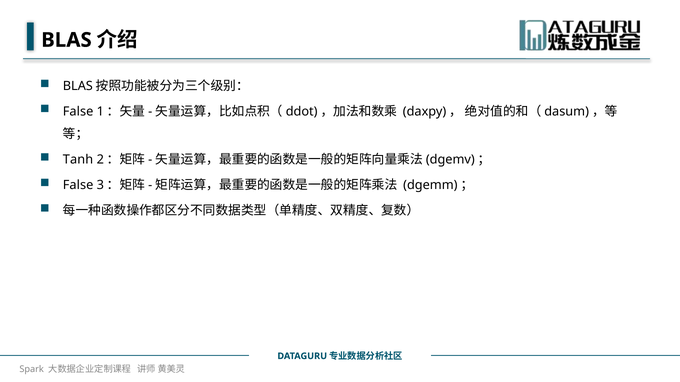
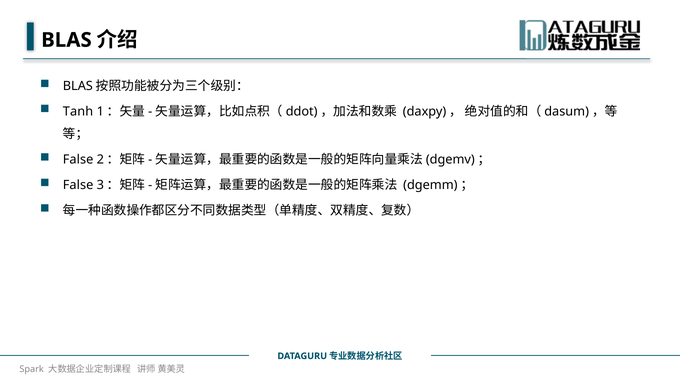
False: False -> Tanh (78, 111)
Tanh: Tanh -> False (78, 160)
